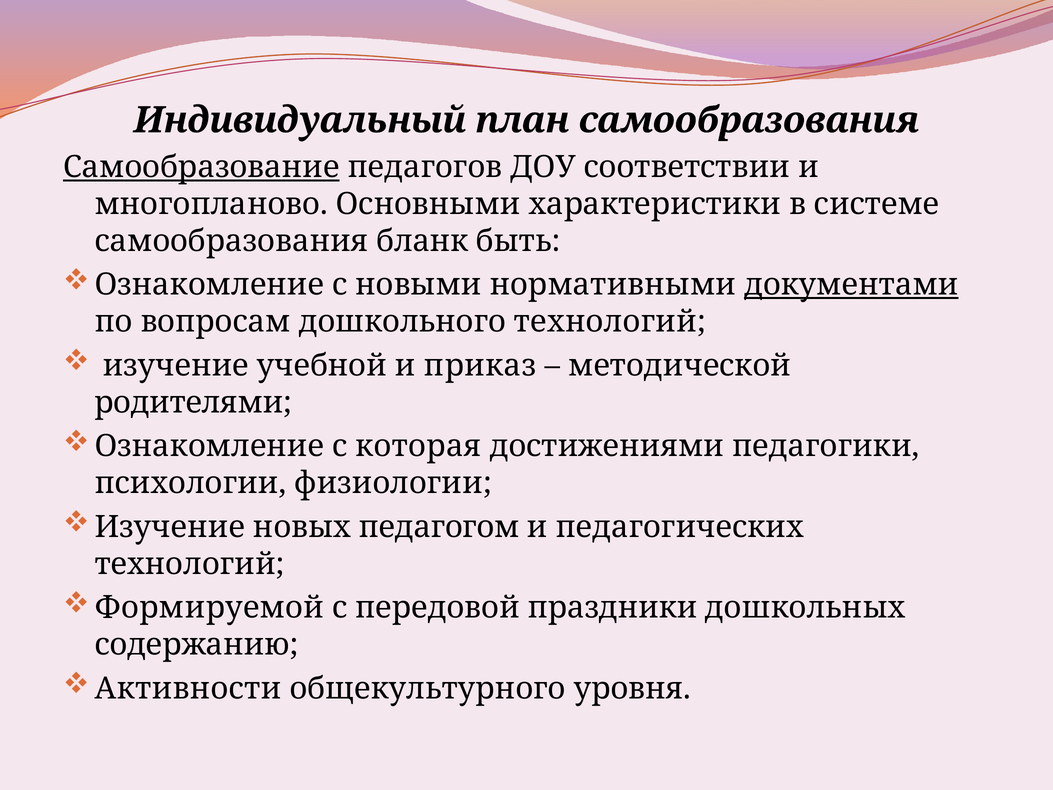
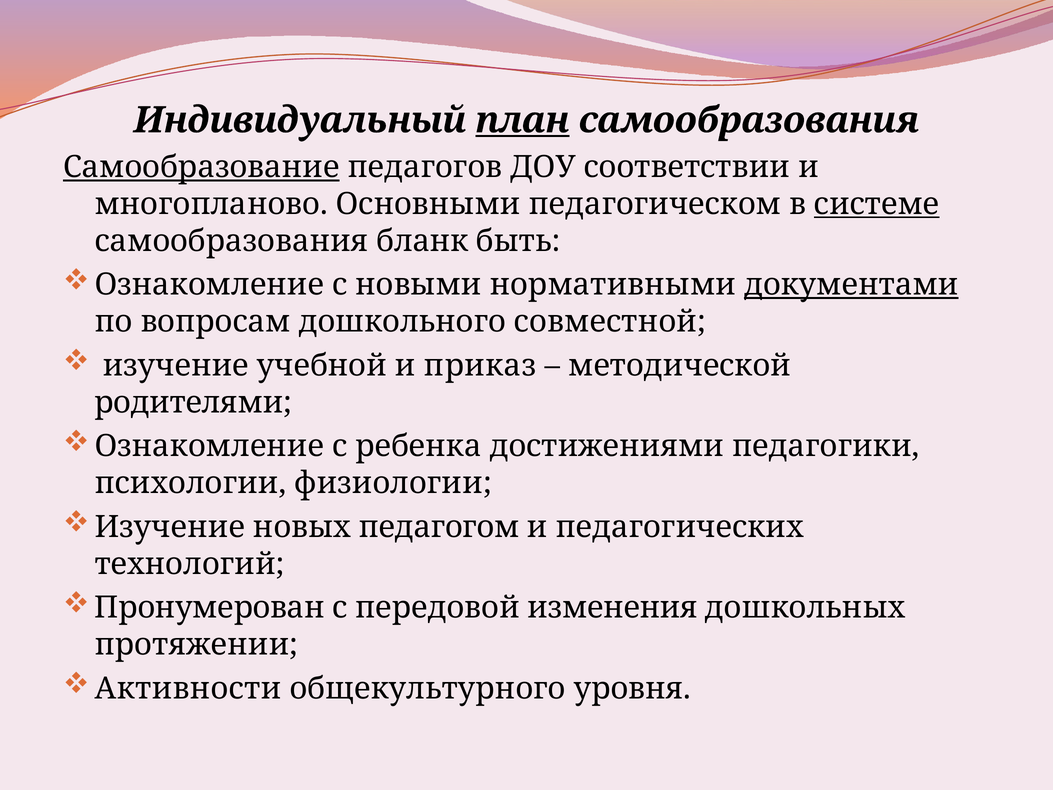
план underline: none -> present (522, 120)
характеристики: характеристики -> педагогическом (655, 204)
системе underline: none -> present (877, 204)
дошкольного технологий: технологий -> совместной (610, 322)
которая: которая -> ребенка (418, 446)
Формируемой: Формируемой -> Пронумерован (210, 608)
праздники: праздники -> изменения (613, 608)
содержанию: содержанию -> протяжении (196, 644)
